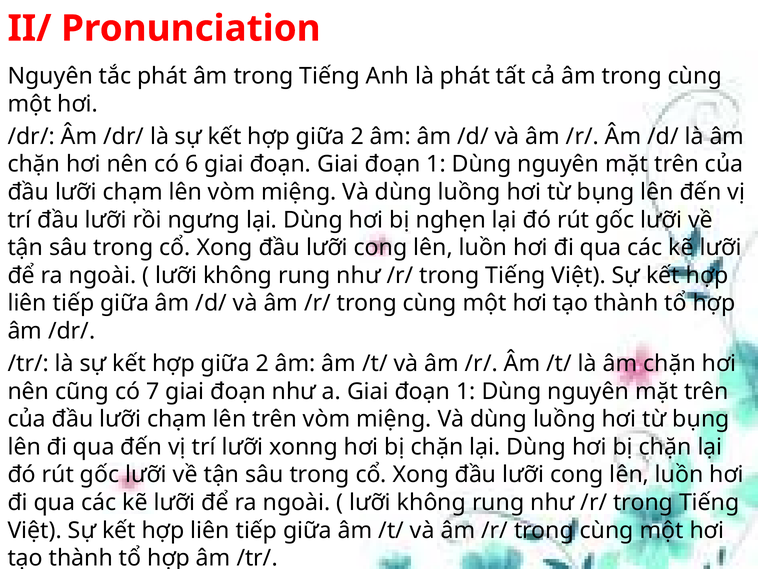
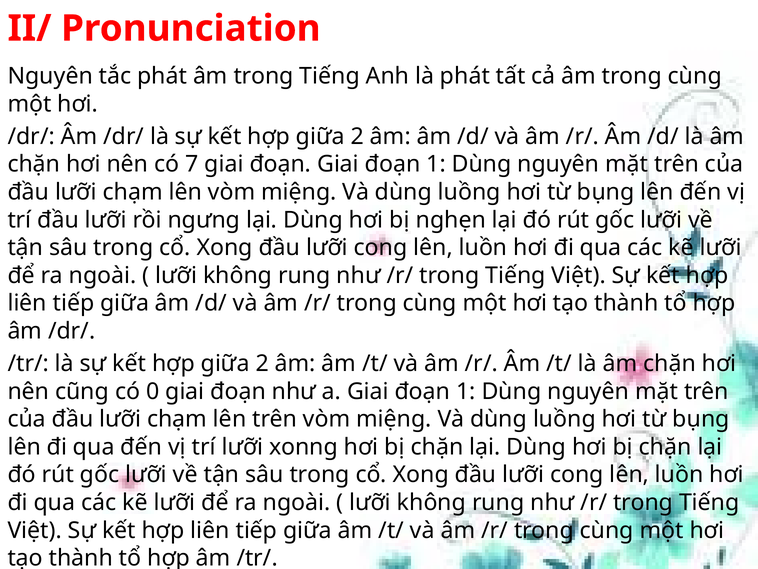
6: 6 -> 7 (192, 164)
7: 7 -> 0 (153, 391)
